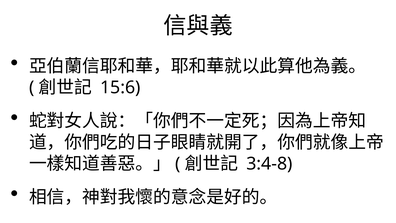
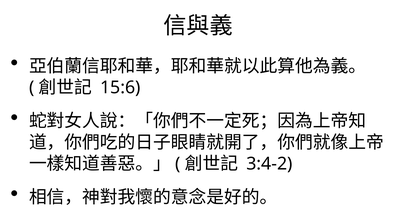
3:4-8: 3:4-8 -> 3:4-2 (269, 164)
